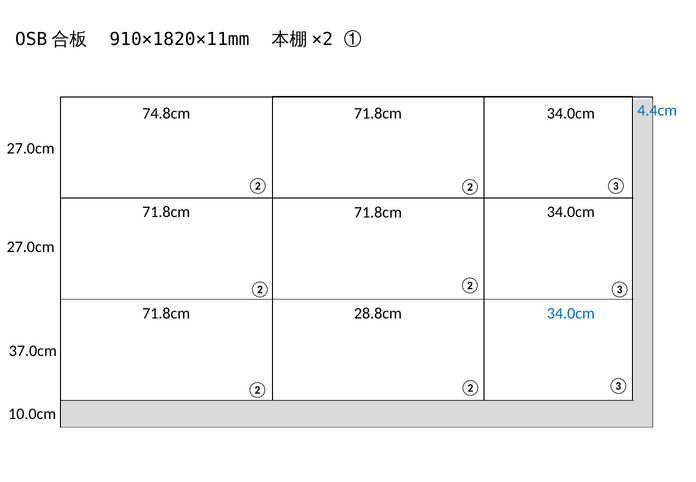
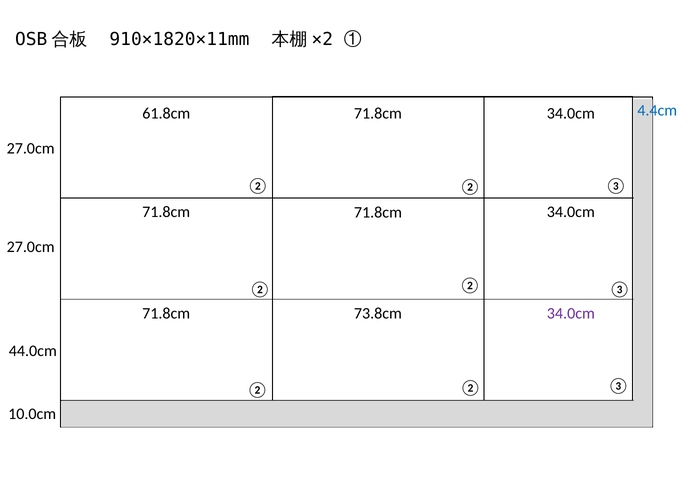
74.8cm: 74.8cm -> 61.8cm (166, 113)
28.8cm: 28.8cm -> 73.8cm (378, 314)
34.0cm colour: blue -> purple (571, 314)
37.0cm: 37.0cm -> 44.0cm (33, 351)
